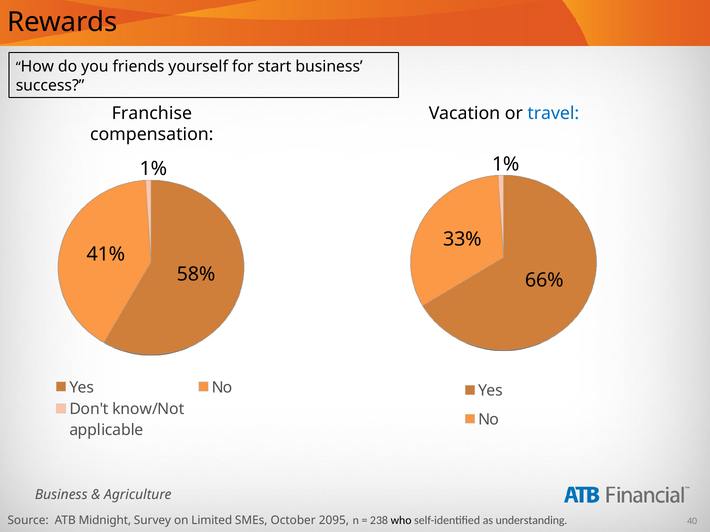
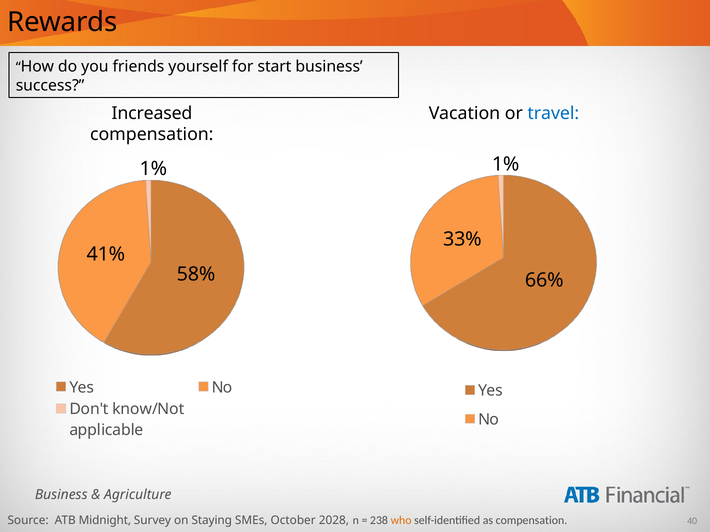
Franchise: Franchise -> Increased (152, 113)
Limited: Limited -> Staying (212, 521)
2095: 2095 -> 2028 (334, 521)
who colour: black -> orange (401, 521)
as understanding: understanding -> compensation (531, 521)
